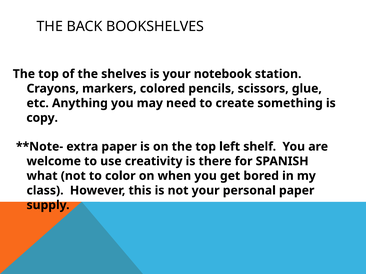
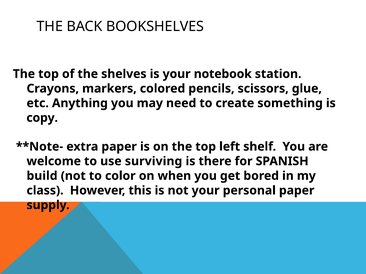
creativity: creativity -> surviving (154, 161)
what: what -> build (42, 176)
